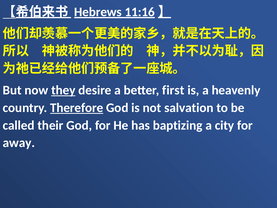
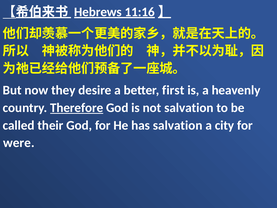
they underline: present -> none (63, 90)
has baptizing: baptizing -> salvation (178, 125)
away: away -> were (19, 143)
